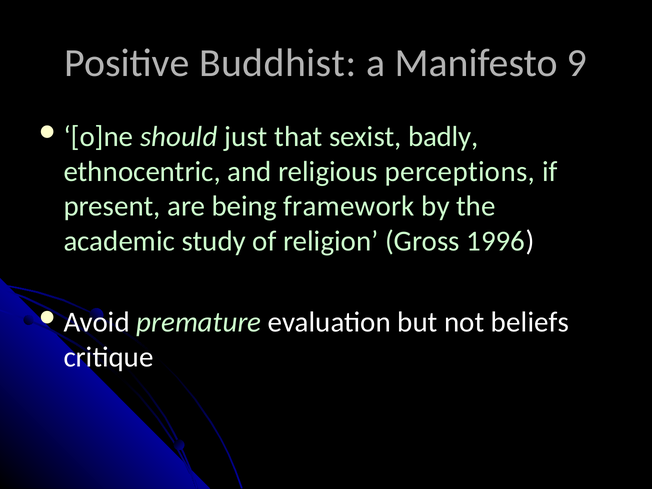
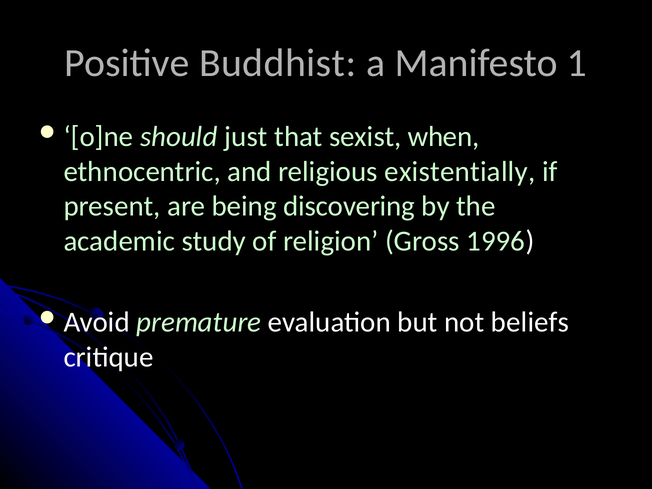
9: 9 -> 1 (577, 63)
badly: badly -> when (443, 137)
perceptions: perceptions -> existentially (460, 172)
framework: framework -> discovering (349, 206)
